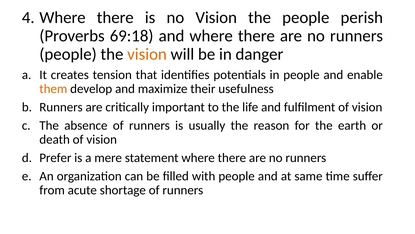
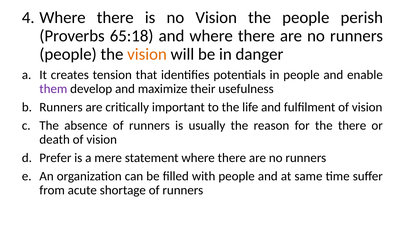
69:18: 69:18 -> 65:18 (132, 36)
them colour: orange -> purple (53, 89)
the earth: earth -> there (352, 125)
